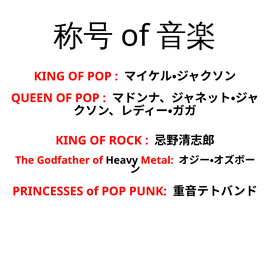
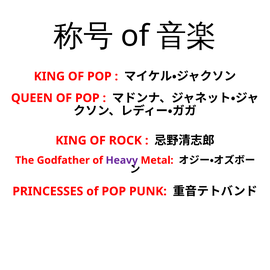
Heavy colour: black -> purple (122, 160)
